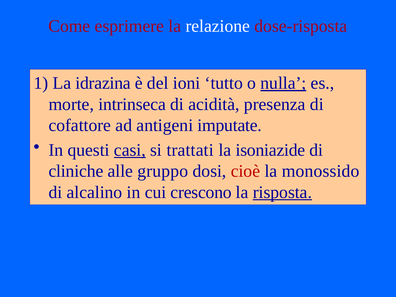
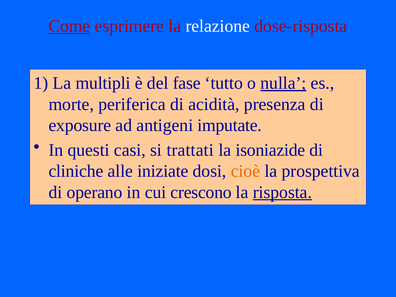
Come underline: none -> present (69, 26)
idrazina: idrazina -> multipli (103, 83)
ioni: ioni -> fase (187, 83)
intrinseca: intrinseca -> periferica (132, 104)
cofattore: cofattore -> exposure (80, 125)
casi underline: present -> none (130, 150)
gruppo: gruppo -> iniziate (163, 171)
cioè colour: red -> orange (245, 171)
monossido: monossido -> prospettiva (321, 171)
alcalino: alcalino -> operano (95, 192)
